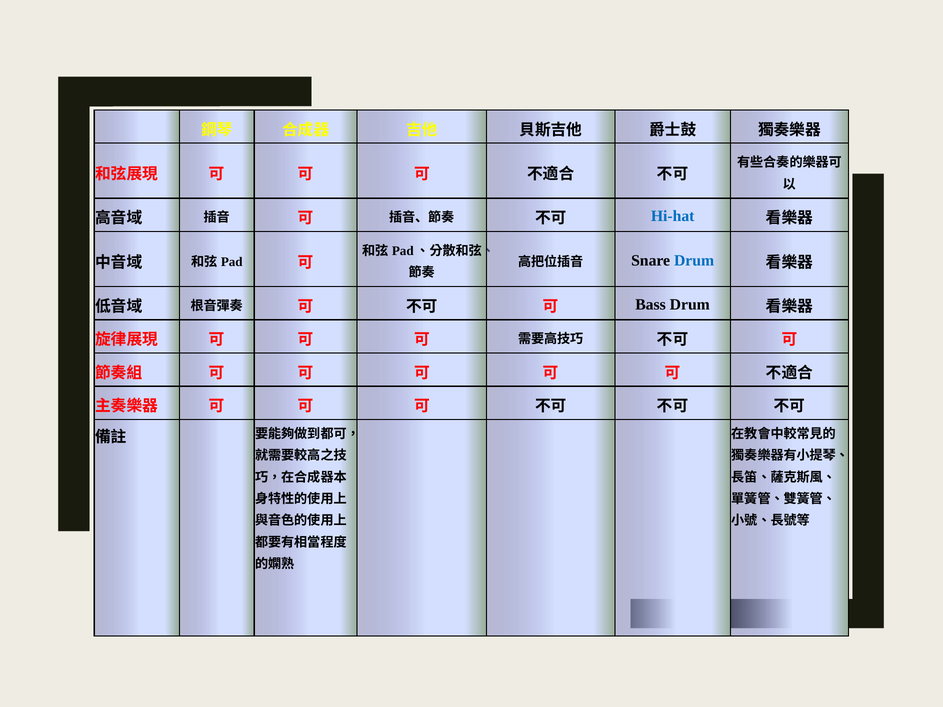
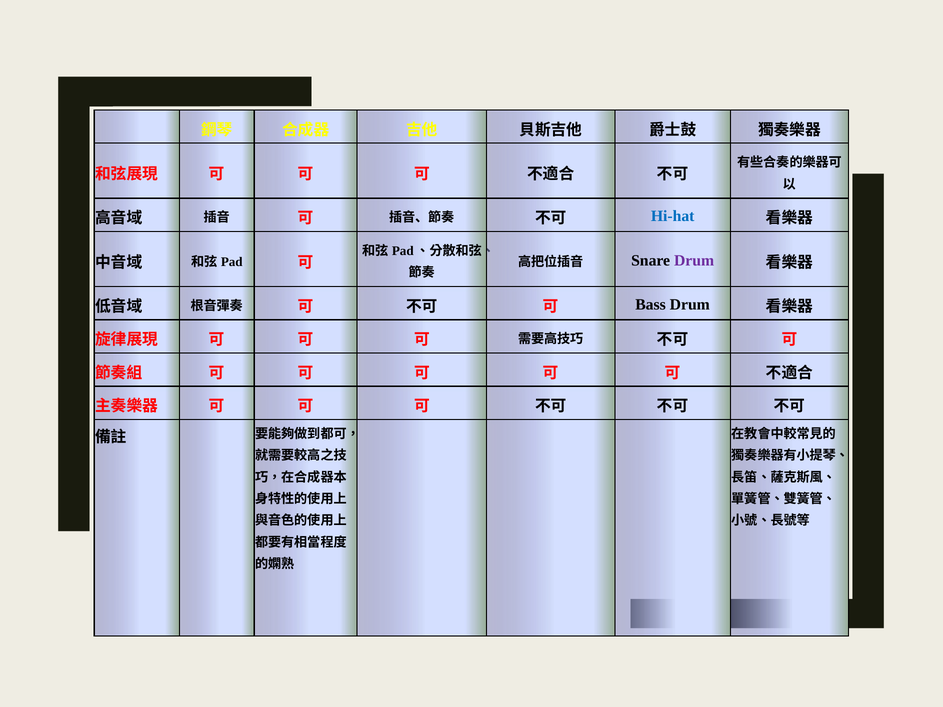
Drum colour: blue -> purple (694, 260)
